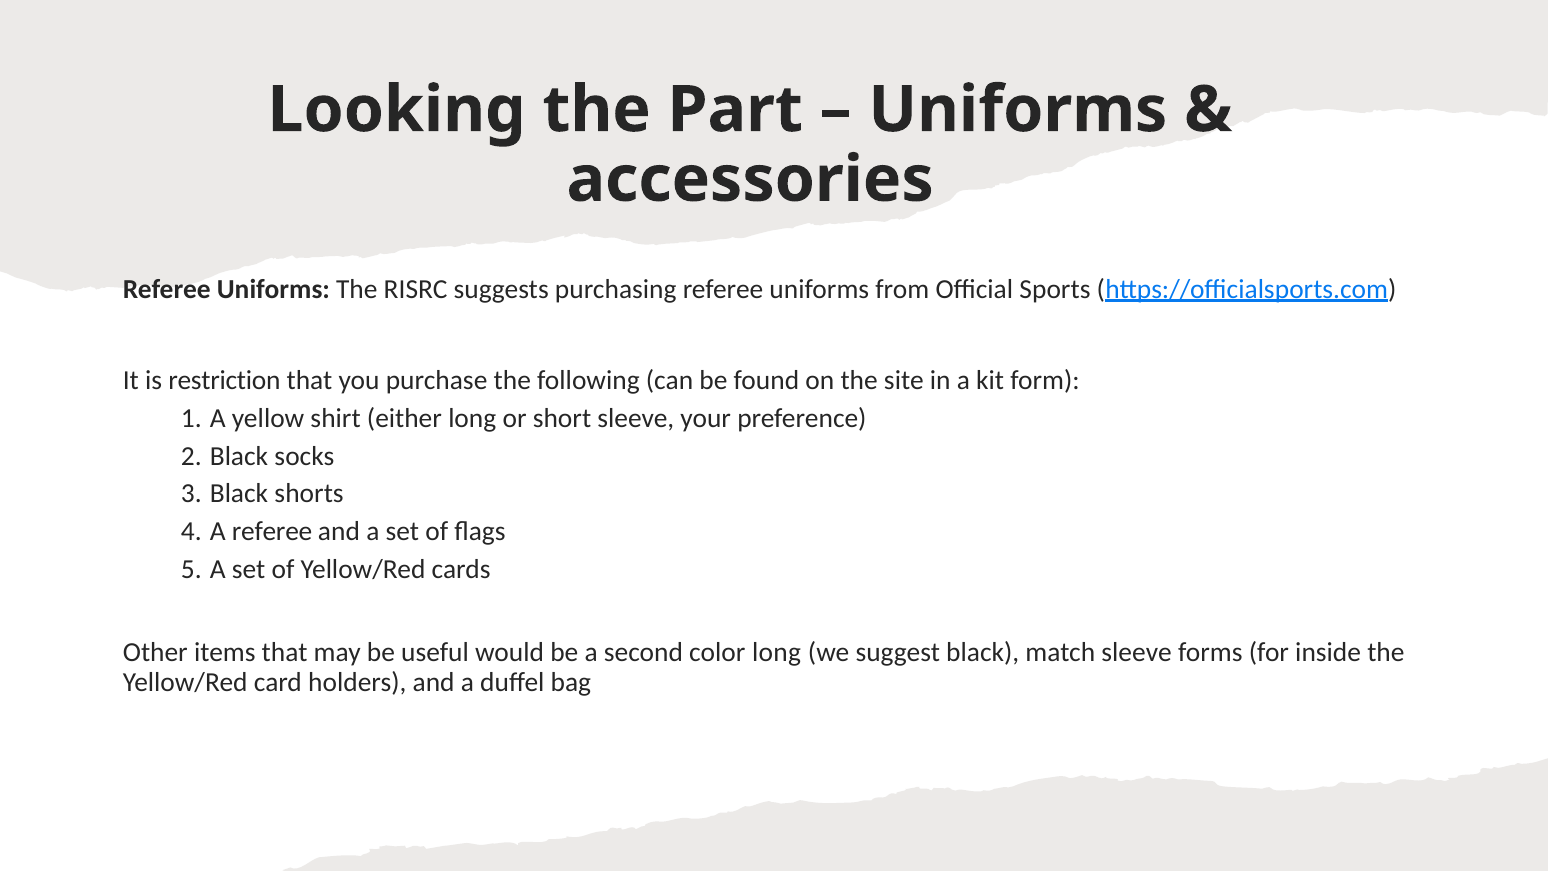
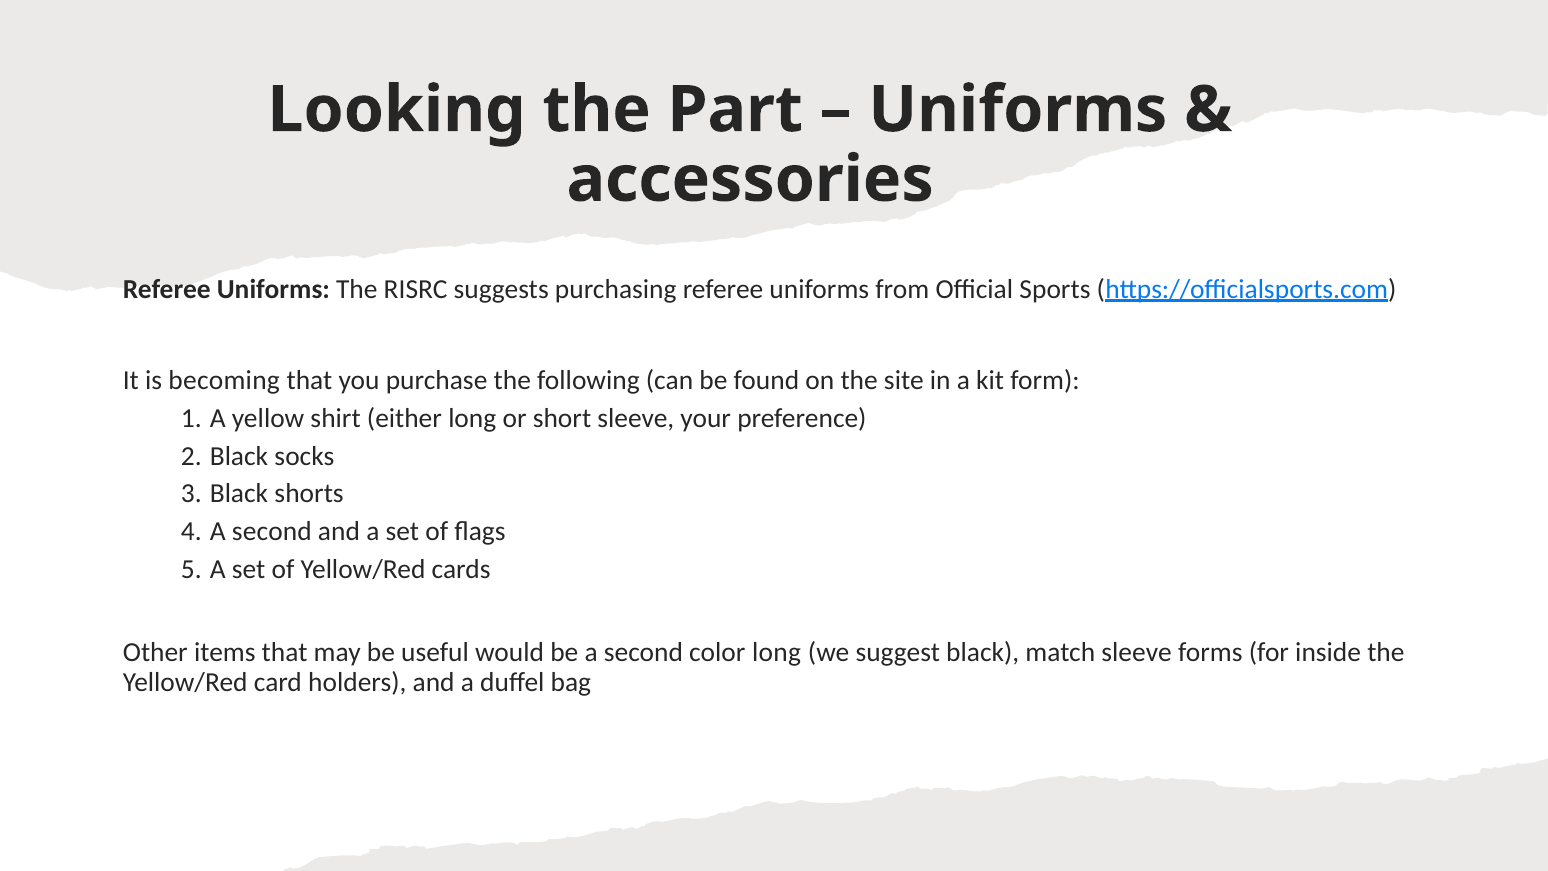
restriction: restriction -> becoming (224, 381)
referee: referee -> second (272, 531)
